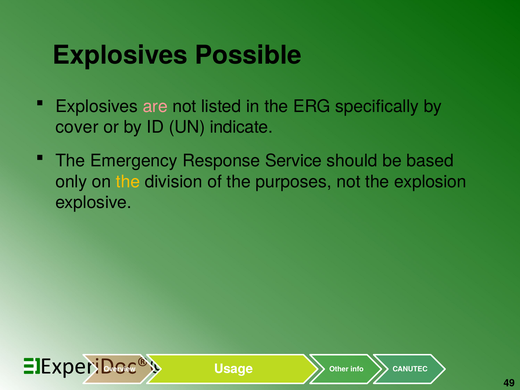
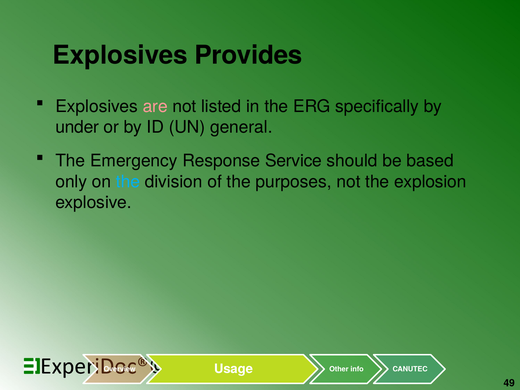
Possible: Possible -> Provides (248, 55)
cover: cover -> under (77, 127)
indicate: indicate -> general (241, 127)
the colour: yellow -> light blue (128, 182)
